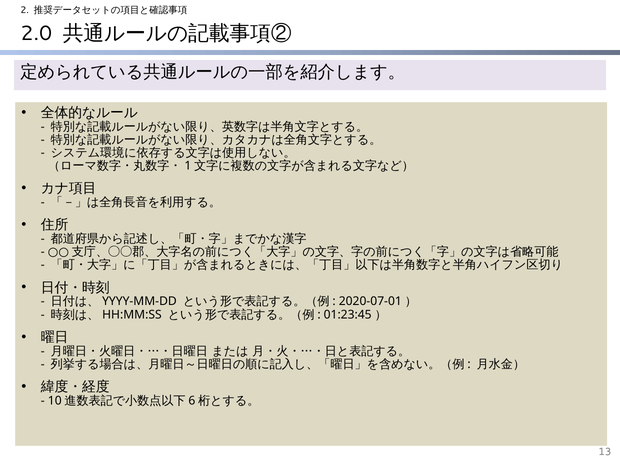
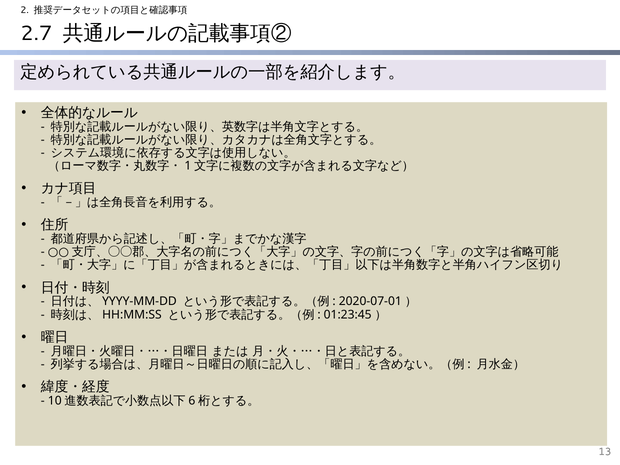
2.0: 2.0 -> 2.7 (36, 33)
